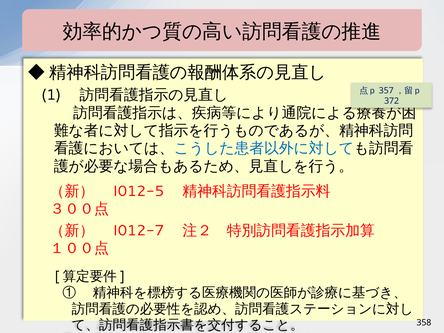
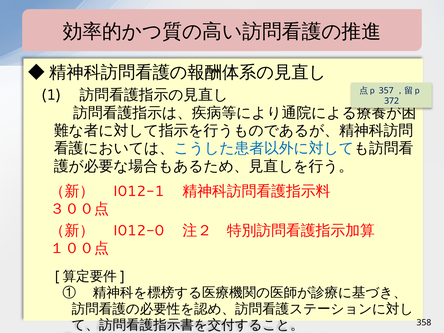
I012-5: I012-5 -> I012-1 (138, 191)
I012-7: I012-7 -> I012-0 (138, 231)
